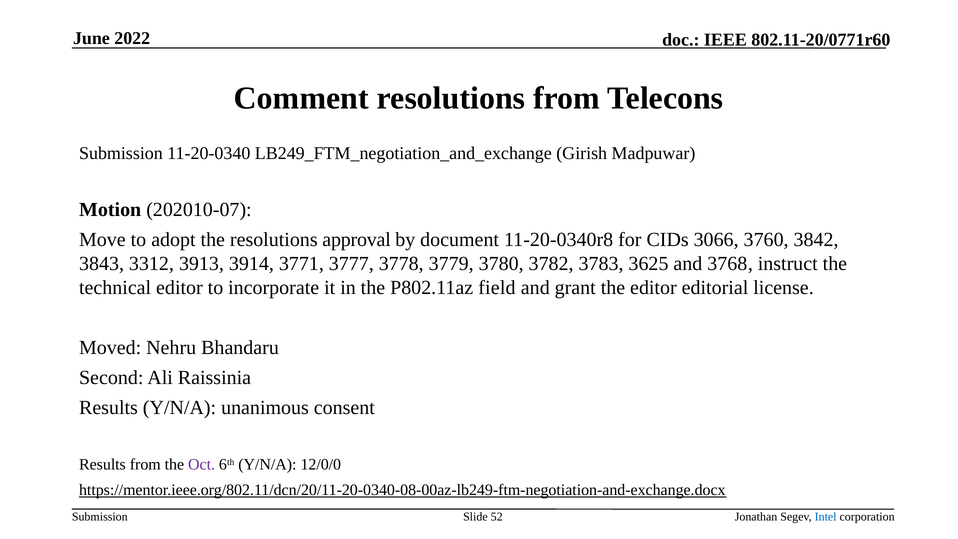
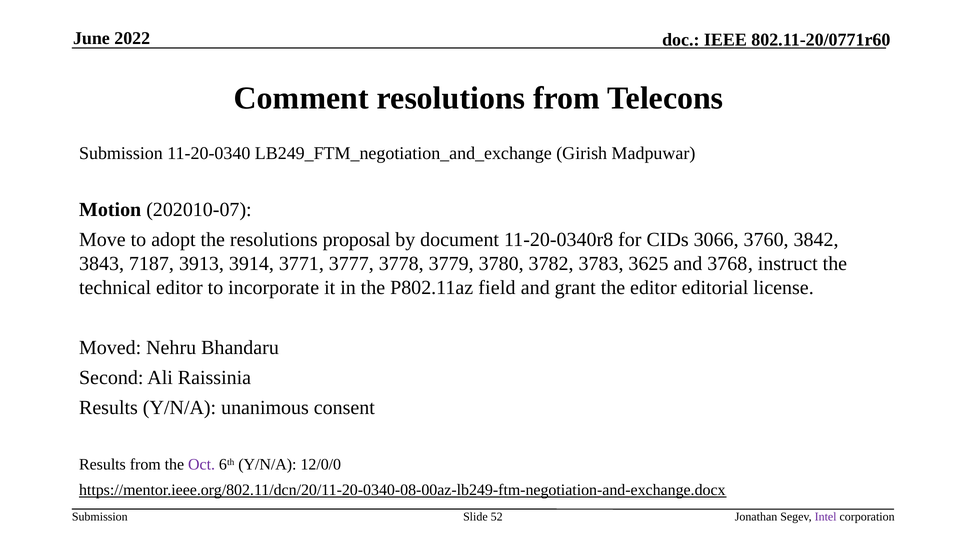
approval: approval -> proposal (357, 240)
3312: 3312 -> 7187 (151, 264)
Intel colour: blue -> purple (826, 517)
